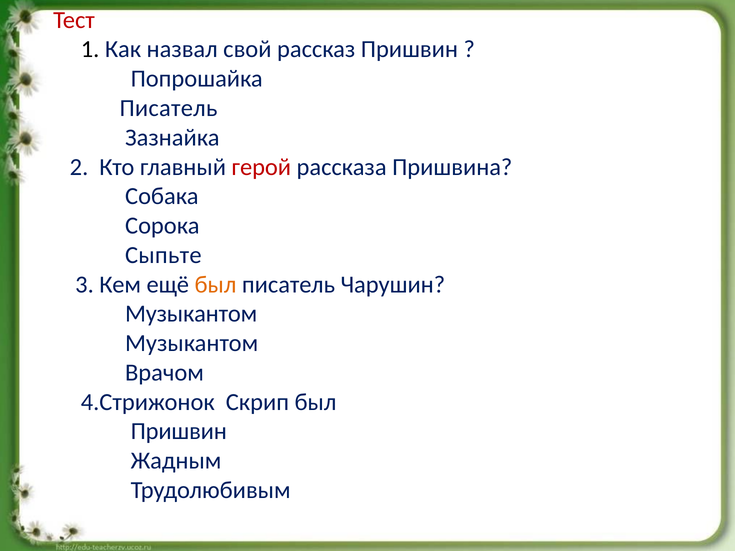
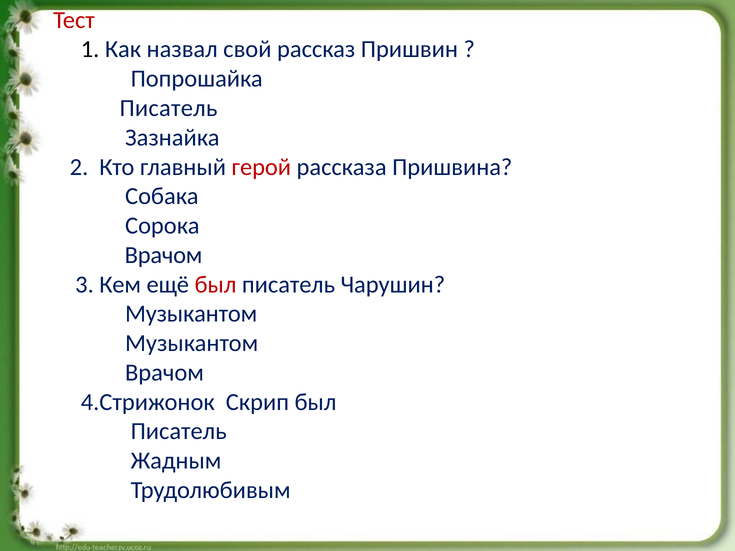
Сыпьте: Сыпьте -> Врачом (164, 255)
был colour: orange -> red (215, 285)
Пришвин: Пришвин -> Писатель (179, 432)
